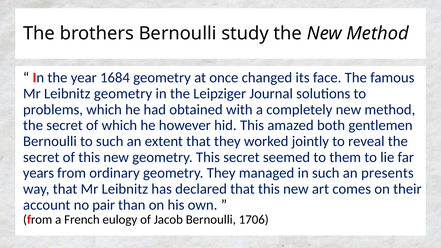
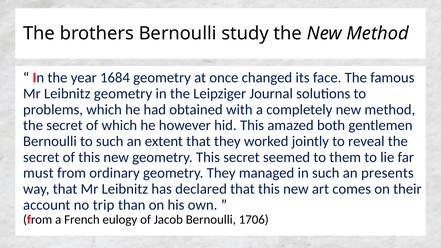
years: years -> must (38, 173)
pair: pair -> trip (104, 205)
